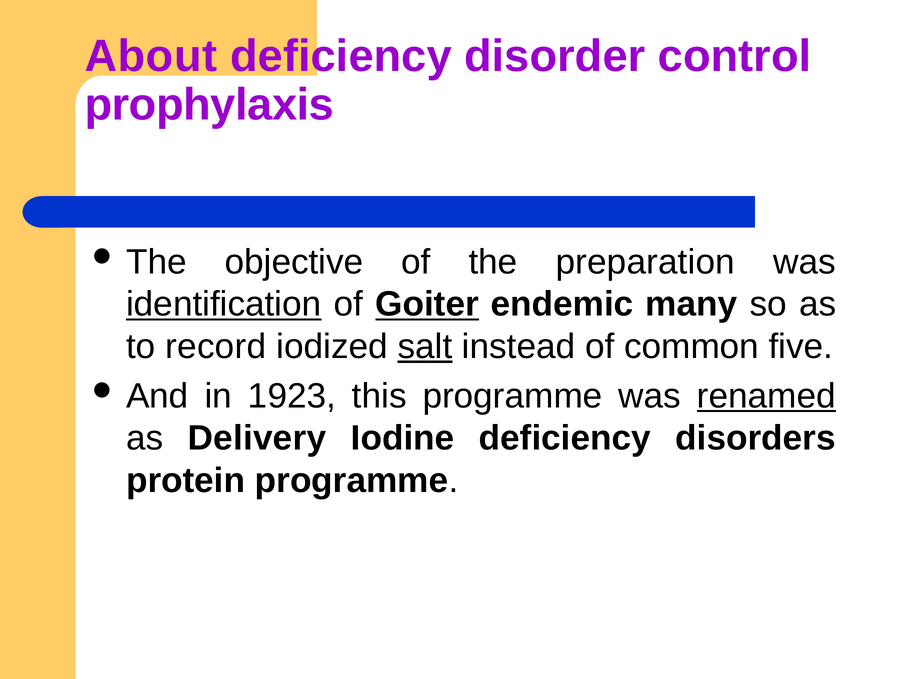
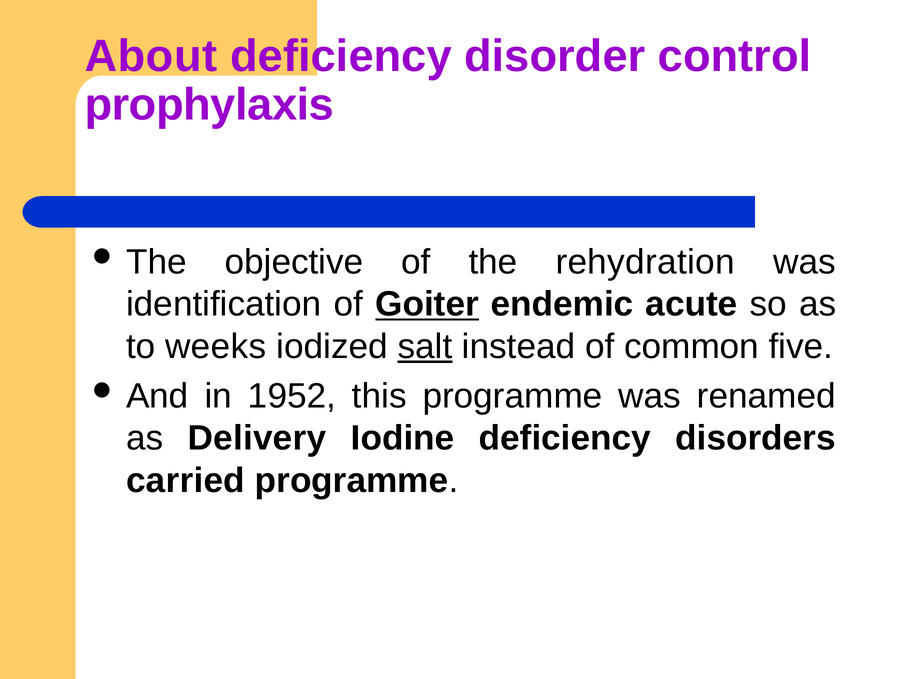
preparation: preparation -> rehydration (645, 262)
identification underline: present -> none (224, 305)
many: many -> acute (691, 305)
record: record -> weeks (216, 347)
1923: 1923 -> 1952 (292, 396)
renamed underline: present -> none (766, 396)
protein: protein -> carried (185, 481)
